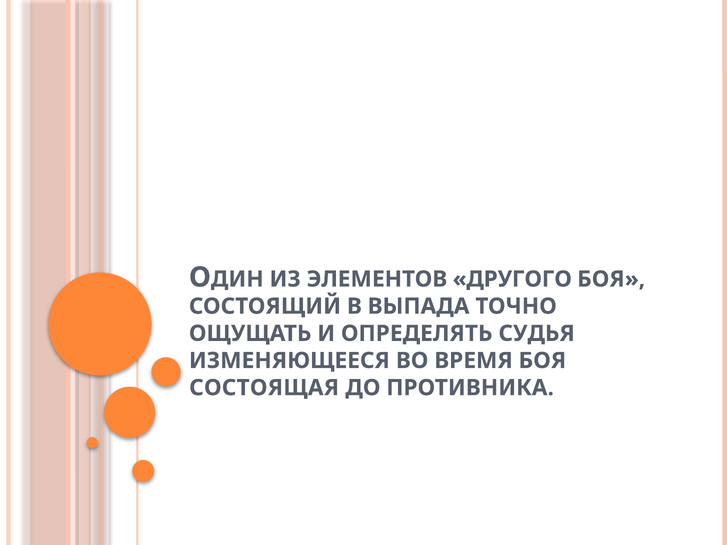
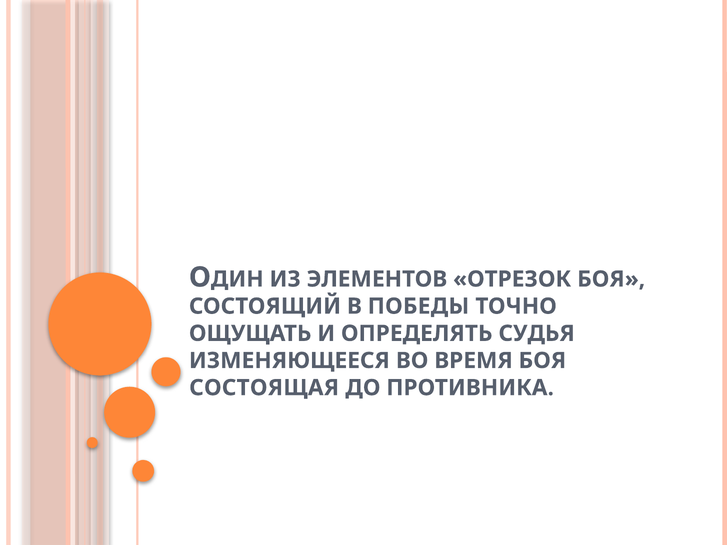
ДРУГОГО: ДРУГОГО -> ОТРЕЗОК (512, 279)
ВЫПАДА: ВЫПАДА -> ПОБЕДЫ (418, 306)
